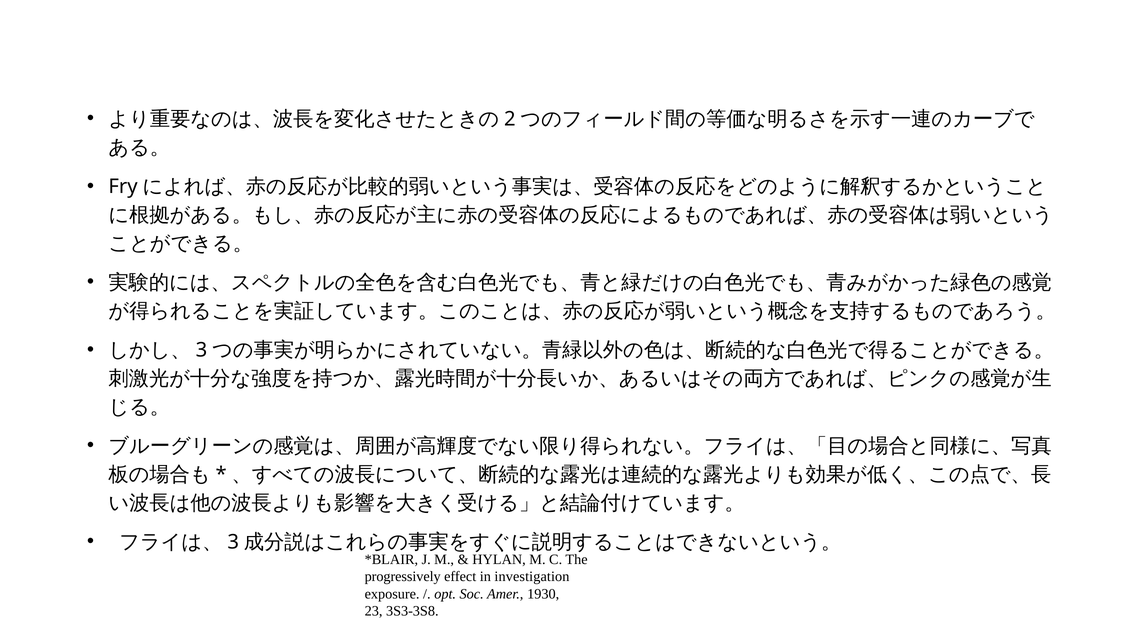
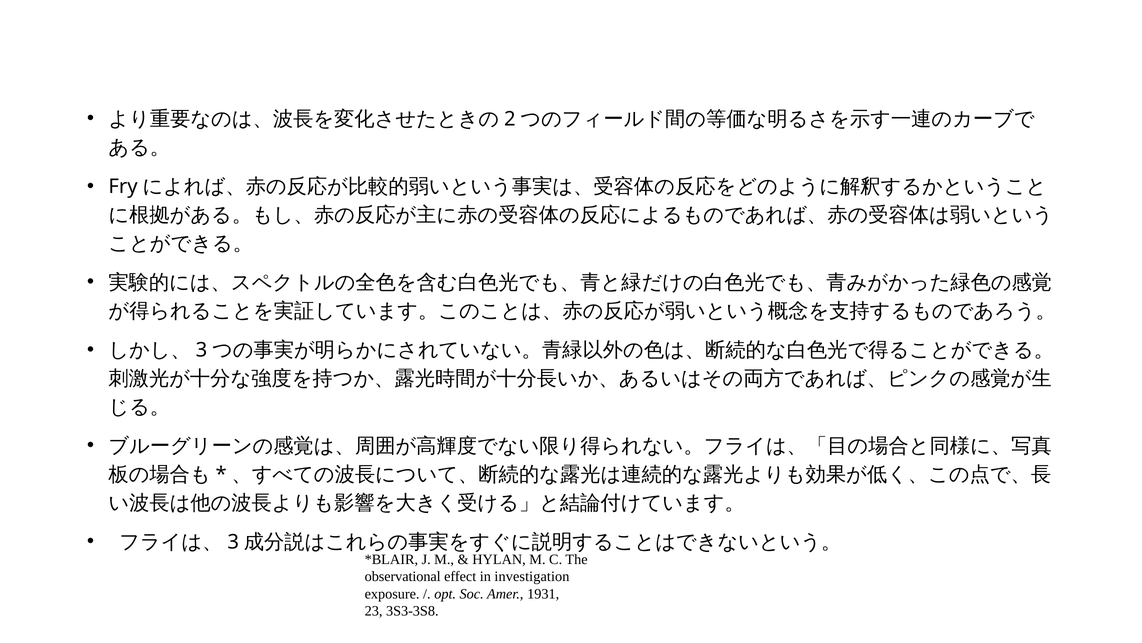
progressively: progressively -> observational (403, 576)
1930: 1930 -> 1931 (543, 593)
